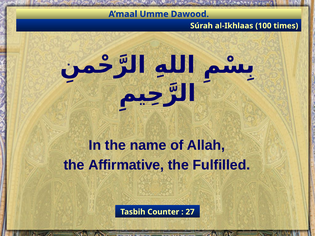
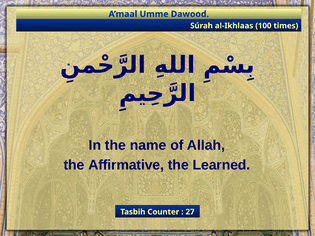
Fulfilled: Fulfilled -> Learned (221, 165)
